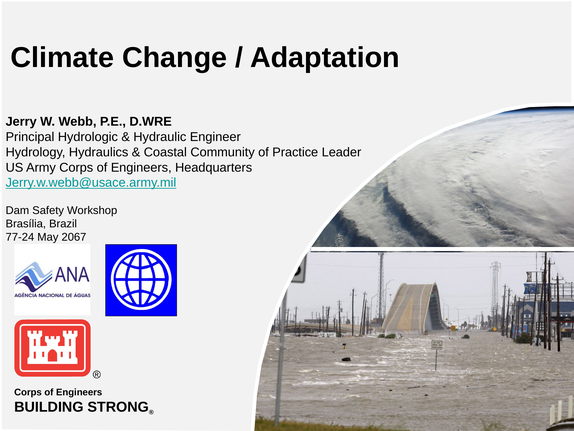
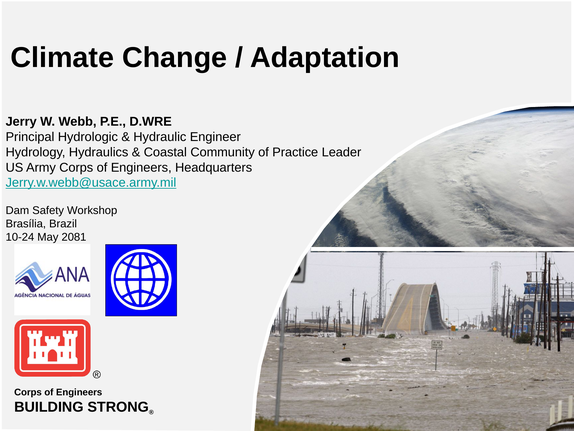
77-24: 77-24 -> 10-24 (20, 237)
2067: 2067 -> 2081 (74, 237)
